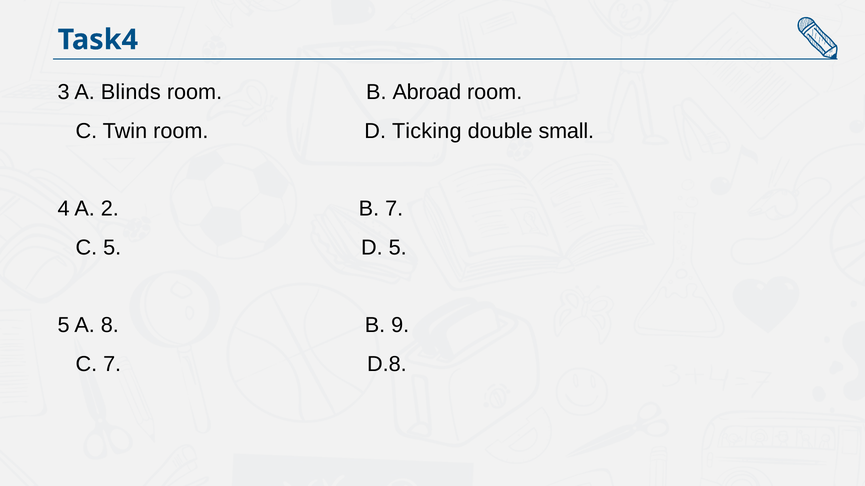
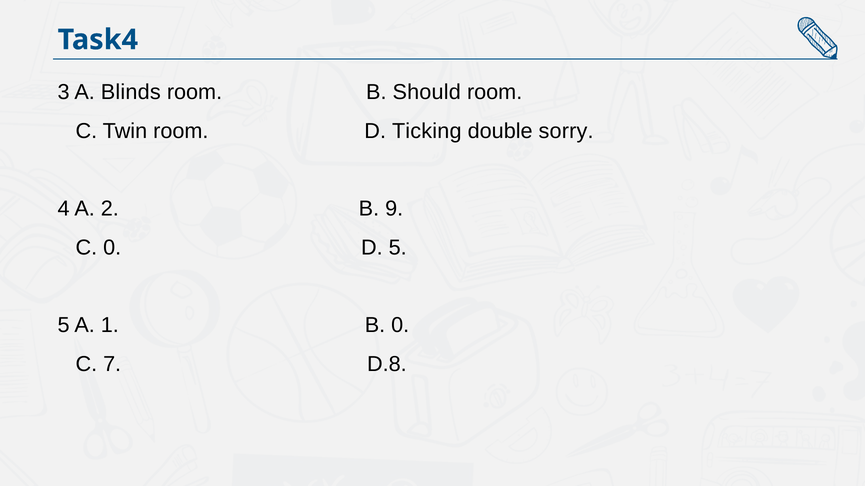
Abroad: Abroad -> Should (427, 92)
small: small -> sorry (566, 131)
B 7: 7 -> 9 (394, 209)
C 5: 5 -> 0 (112, 248)
8: 8 -> 1 (110, 326)
B 9: 9 -> 0 (400, 326)
